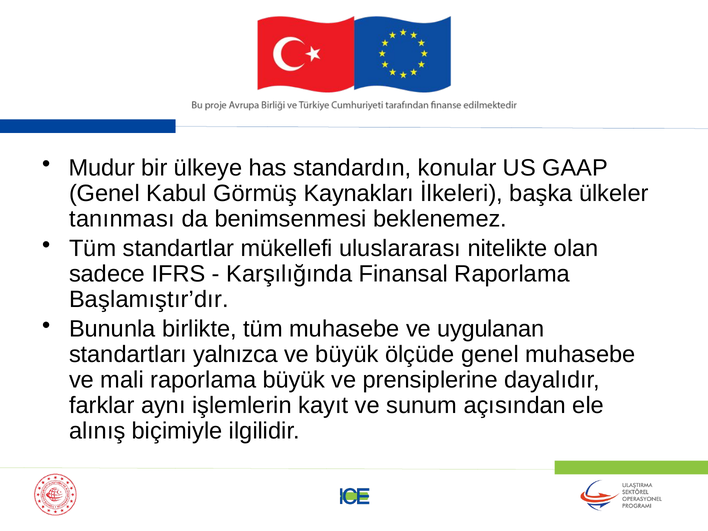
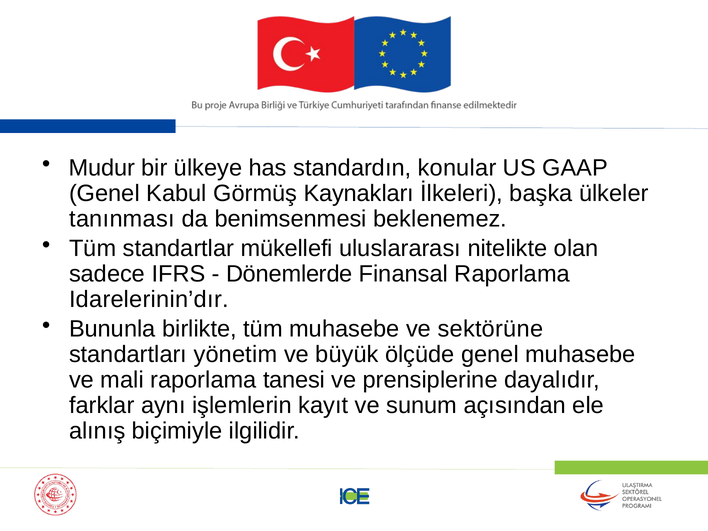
Karşılığında: Karşılığında -> Dönemlerde (289, 274)
Başlamıştır’dır: Başlamıştır’dır -> Idarelerinin’dır (149, 299)
uygulanan: uygulanan -> sektörüne (490, 329)
yalnızca: yalnızca -> yönetim (235, 355)
raporlama büyük: büyük -> tanesi (294, 380)
